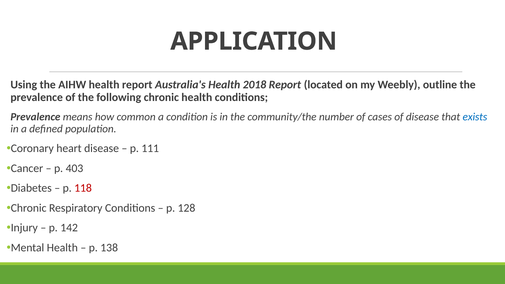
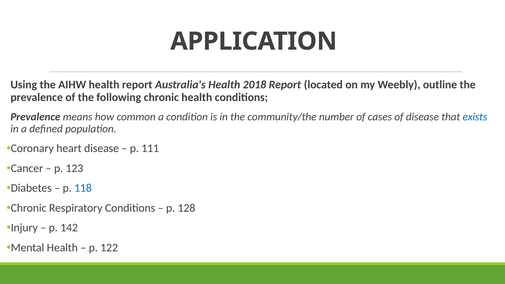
403: 403 -> 123 (74, 168)
118 colour: red -> blue (83, 188)
138: 138 -> 122 (109, 248)
